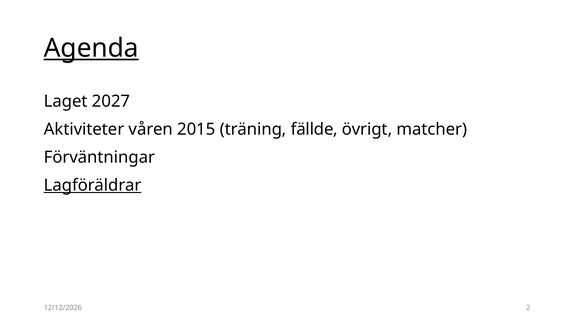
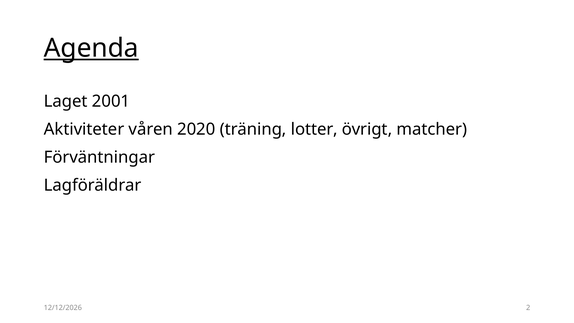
2027: 2027 -> 2001 (111, 101)
2015: 2015 -> 2020 (196, 129)
fällde: fällde -> lotter (314, 129)
Lagföräldrar underline: present -> none (93, 185)
